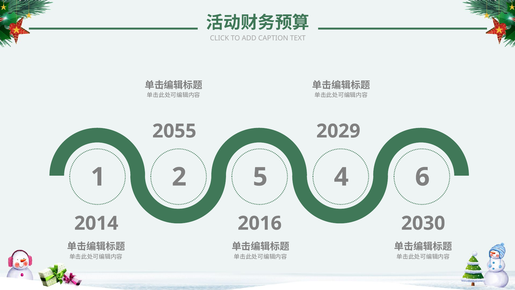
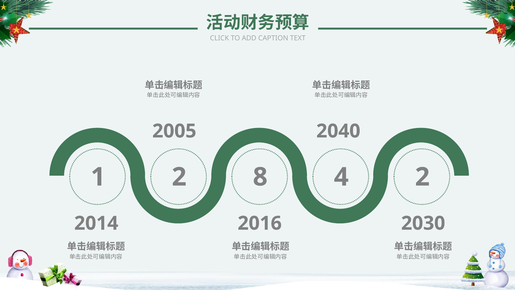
2055: 2055 -> 2005 (174, 131)
2029: 2029 -> 2040 (338, 131)
5: 5 -> 8 (260, 177)
4 6: 6 -> 2 (422, 177)
